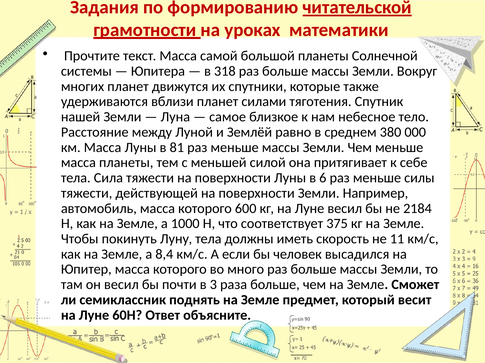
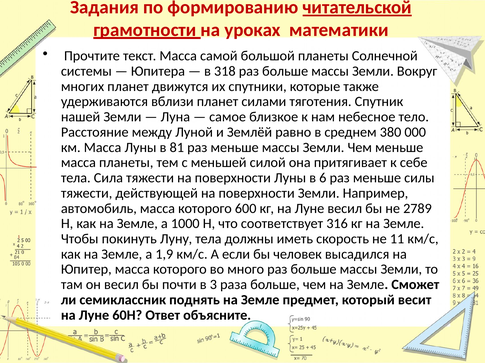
2184: 2184 -> 2789 (417, 209)
375: 375 -> 316 (337, 224)
8,4: 8,4 -> 1,9 (164, 255)
